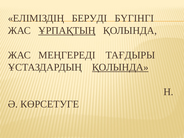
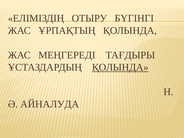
БЕРУДІ: БЕРУДІ -> ОТЫРУ (89, 18)
ҰРПАҚТЫҢ underline: present -> none (67, 31)
КӨРСЕТУГЕ: КӨРСЕТУГЕ -> АЙНАЛУДА (50, 104)
